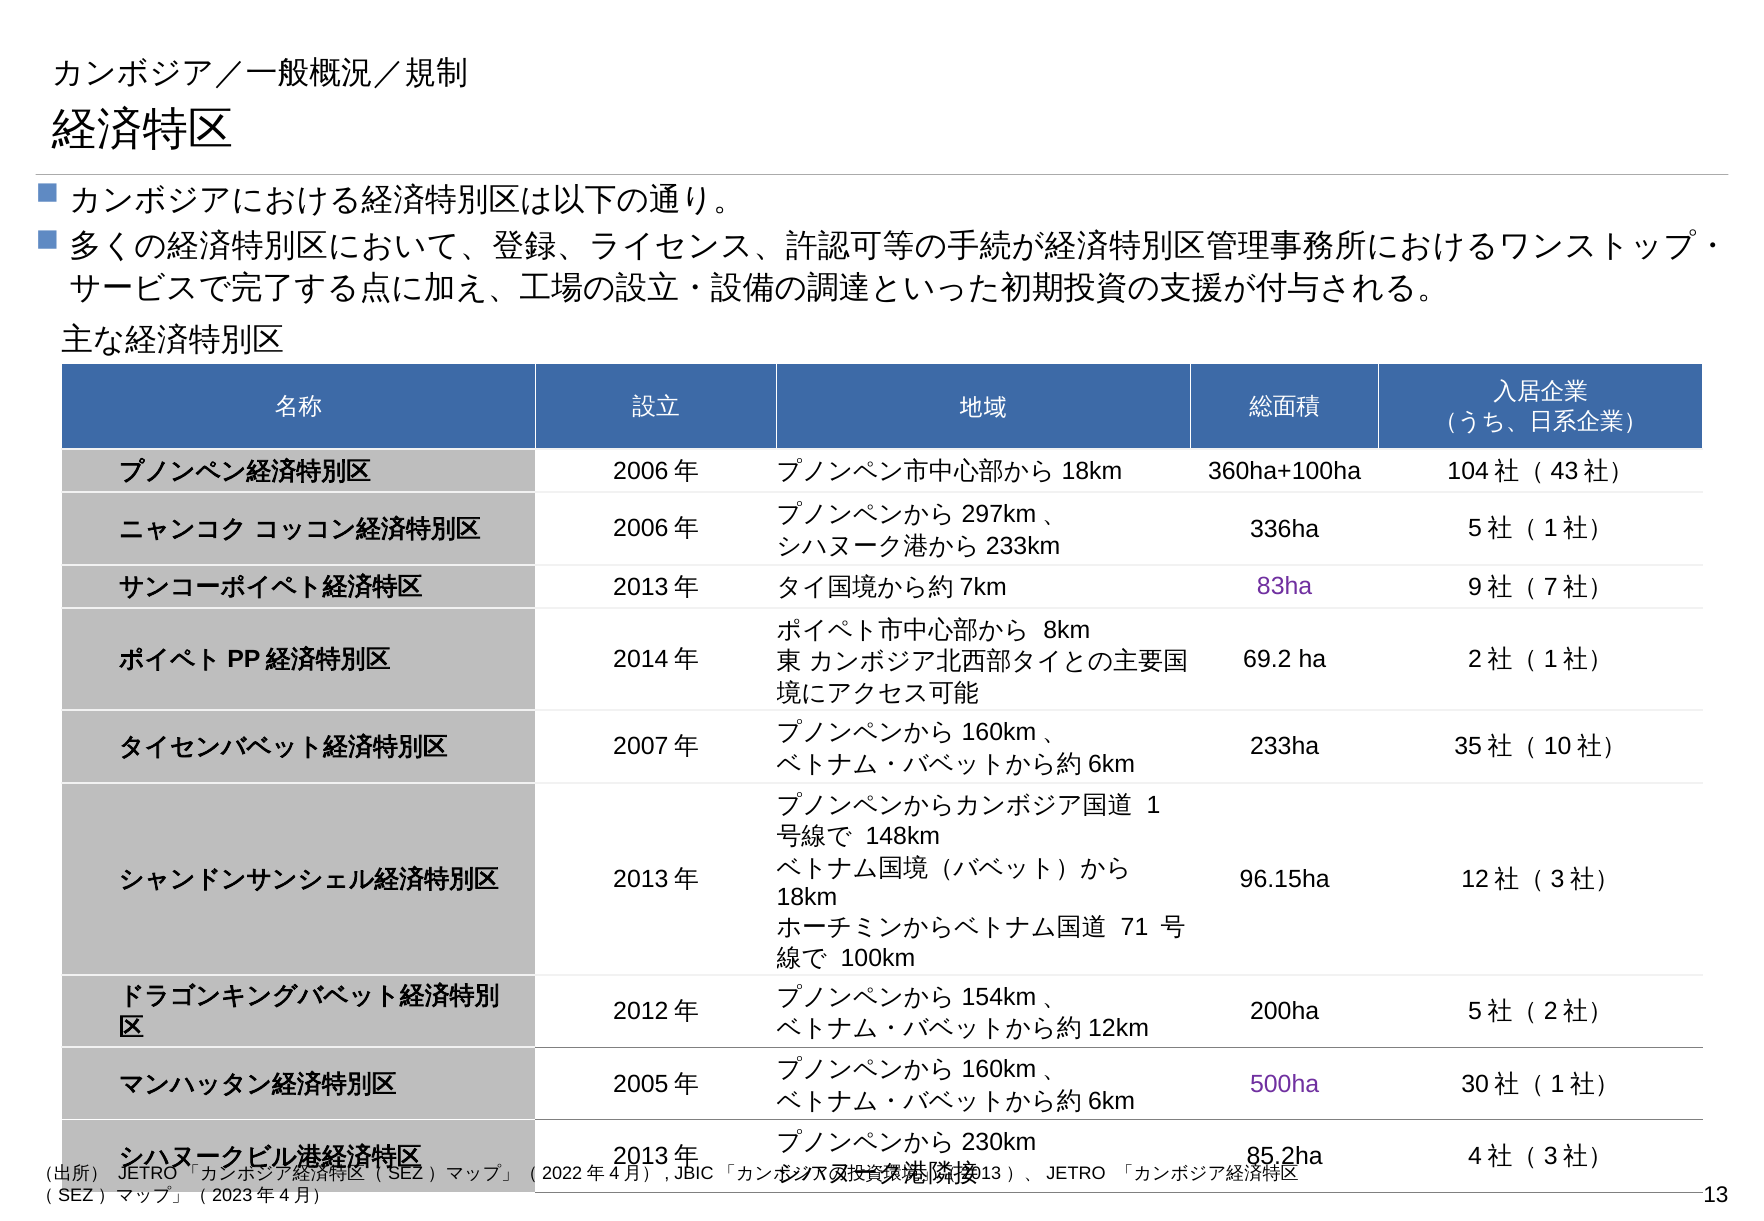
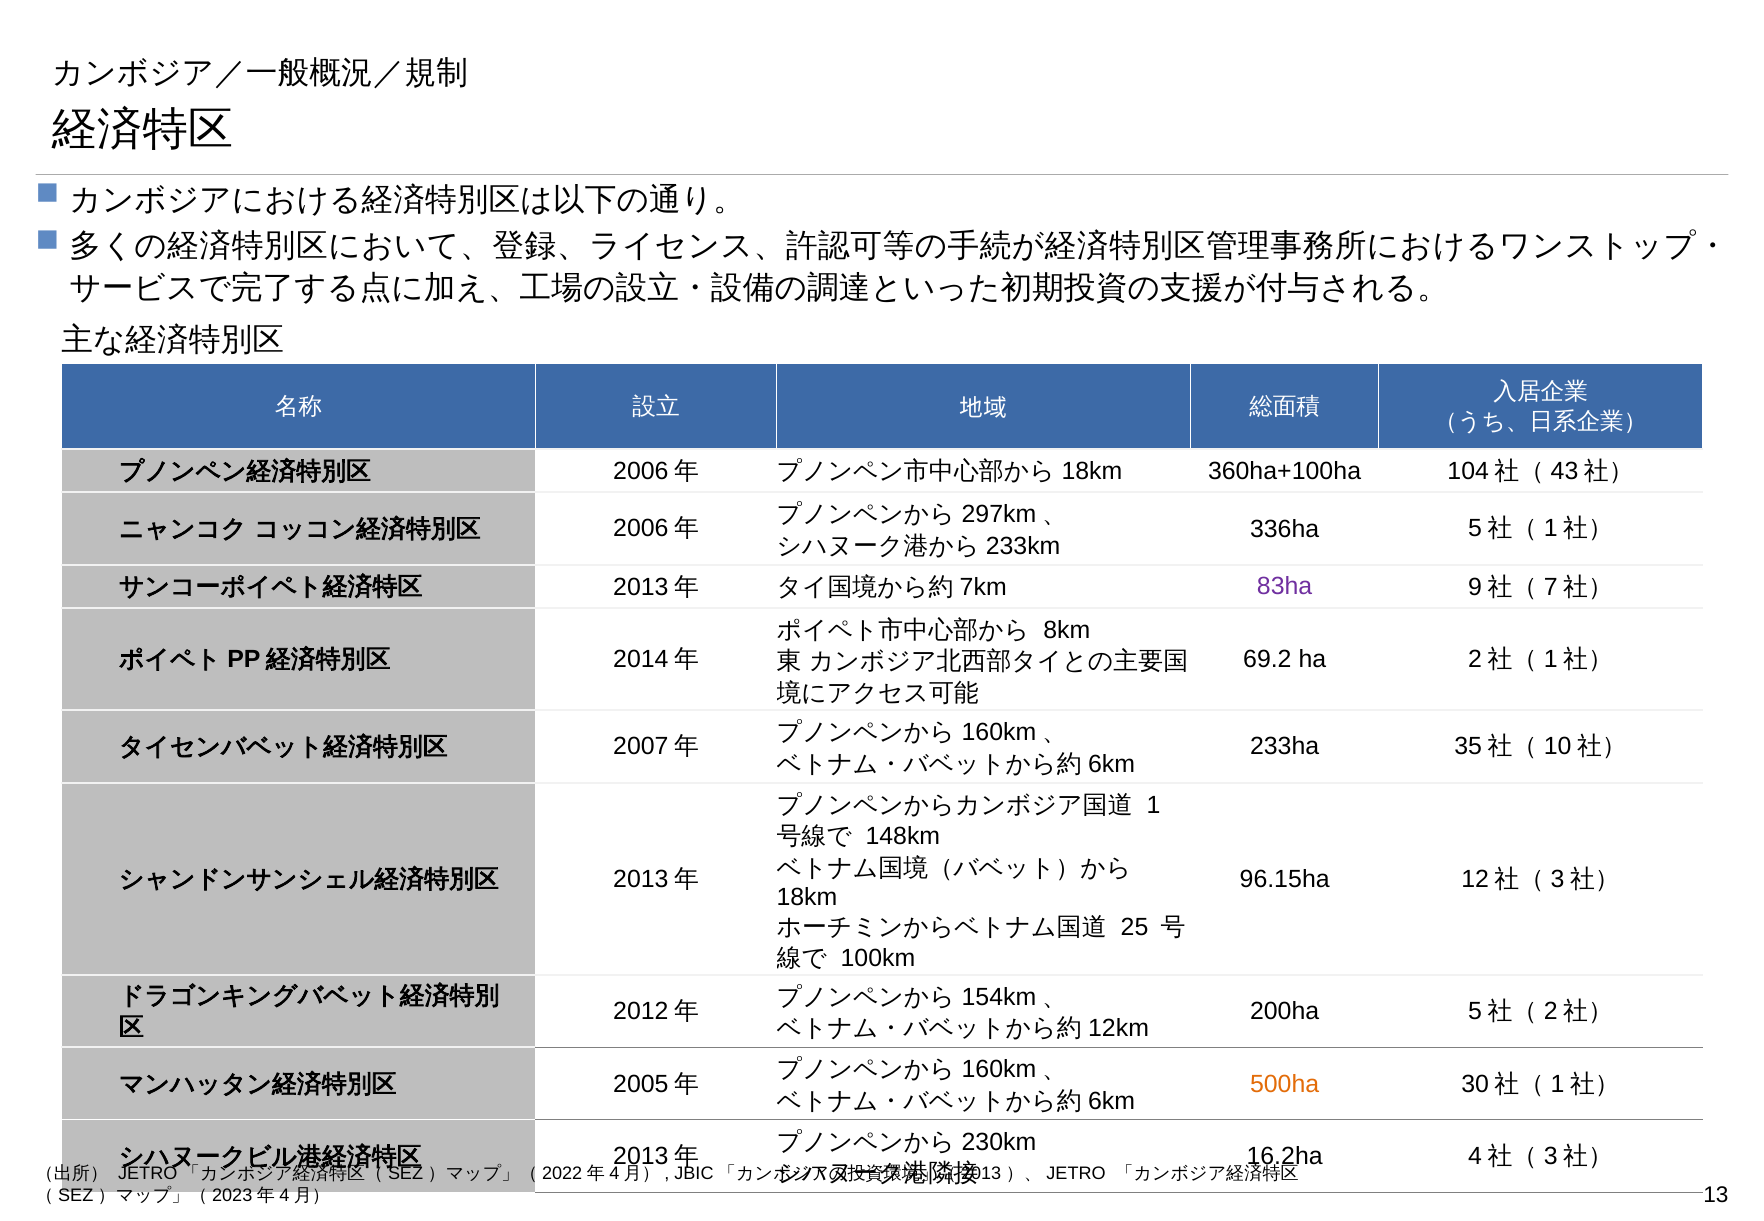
71: 71 -> 25 (1135, 927)
500ha colour: purple -> orange (1285, 1084)
85.2ha: 85.2ha -> 16.2ha (1285, 1157)
